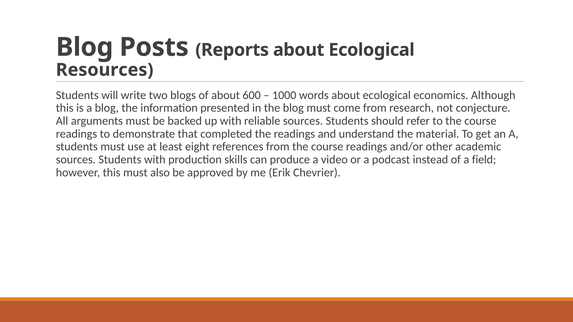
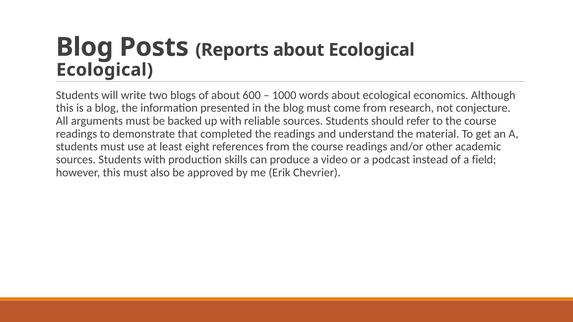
Resources: Resources -> Ecological (105, 70)
